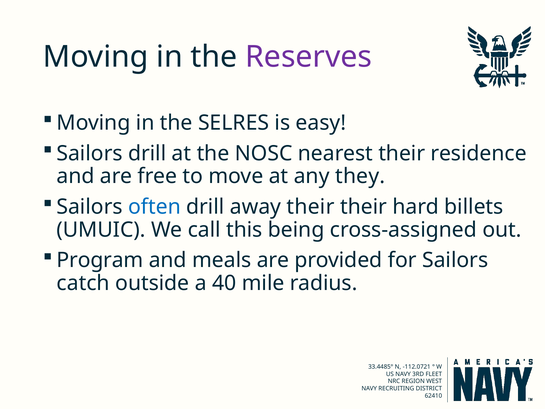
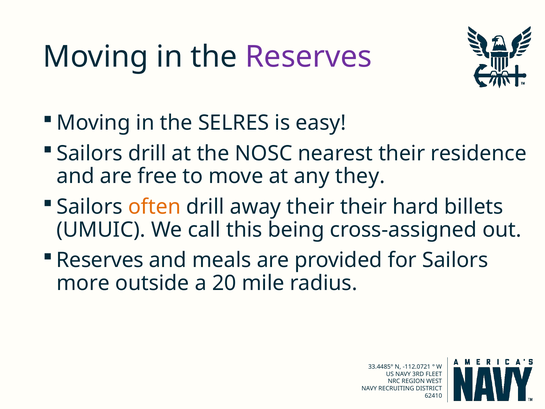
often colour: blue -> orange (154, 207)
Program: Program -> Reserves (100, 260)
catch: catch -> more (83, 283)
40: 40 -> 20 (224, 283)
